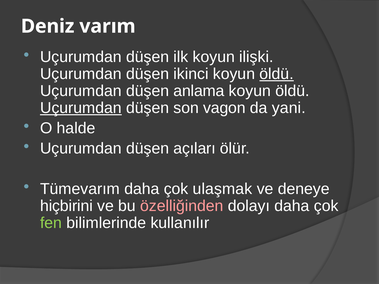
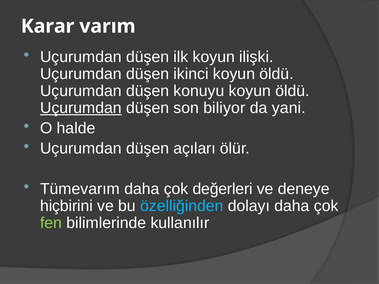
Deniz: Deniz -> Karar (48, 26)
öldü underline: present -> none (277, 74)
anlama: anlama -> konuyu (199, 91)
vagon: vagon -> biliyor (224, 108)
ulaşmak: ulaşmak -> değerleri (223, 189)
özelliğinden colour: pink -> light blue (182, 206)
